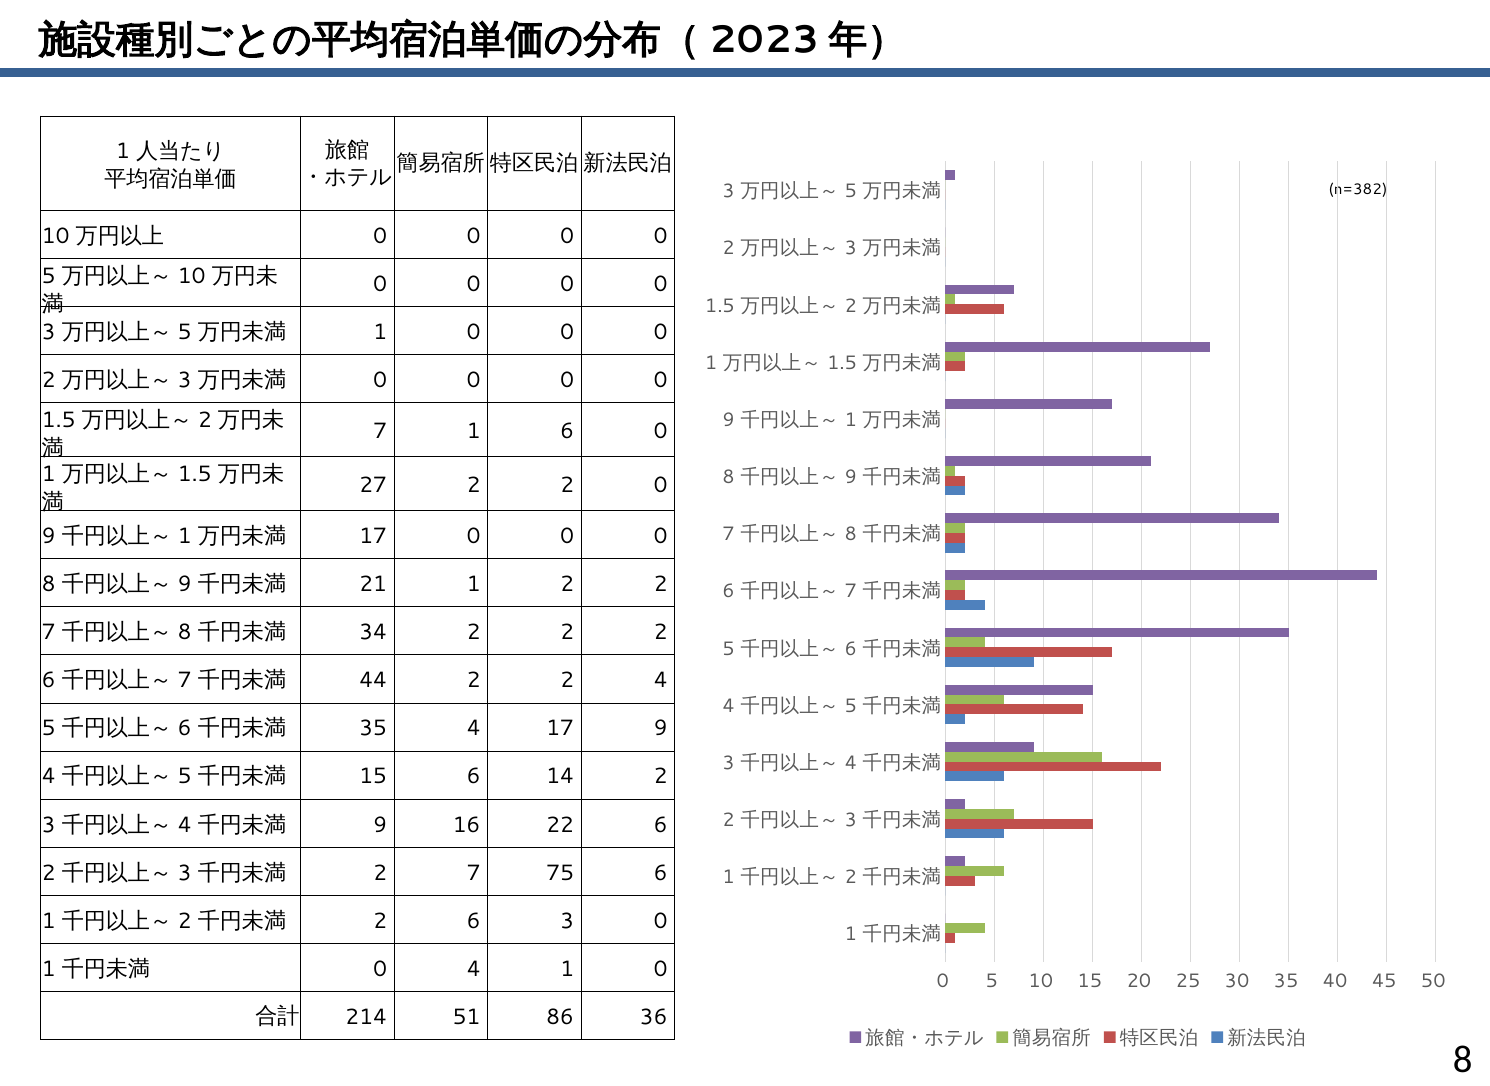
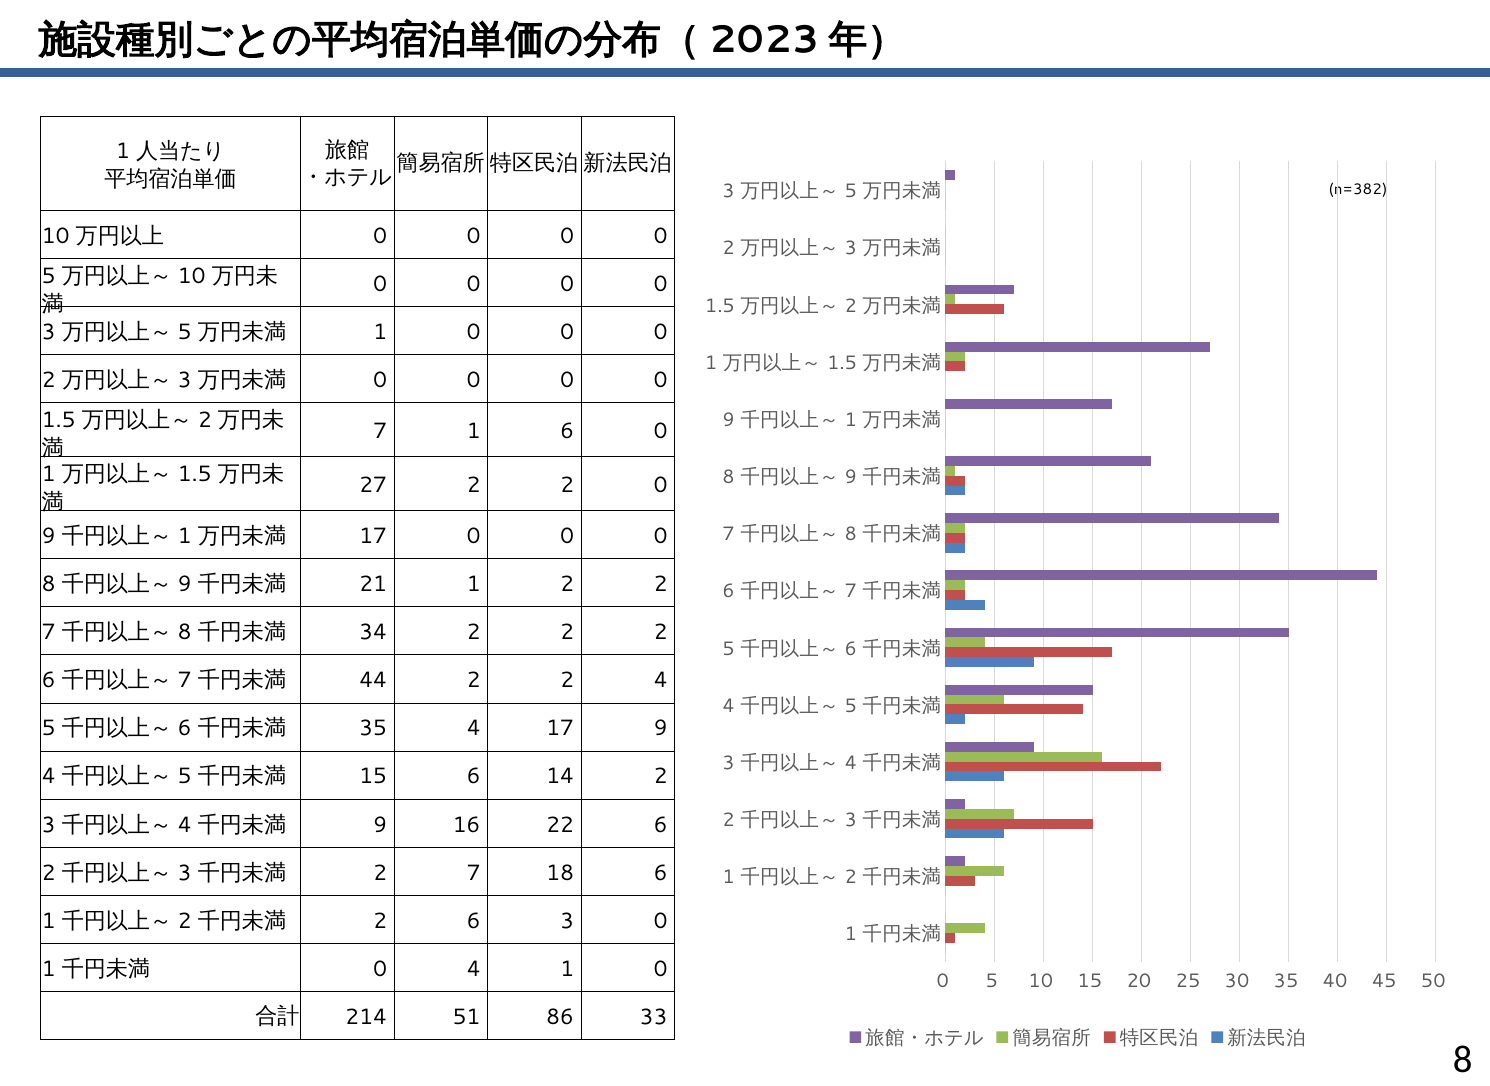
75: 75 -> 18 (560, 873)
36: 36 -> 33 (654, 1017)
